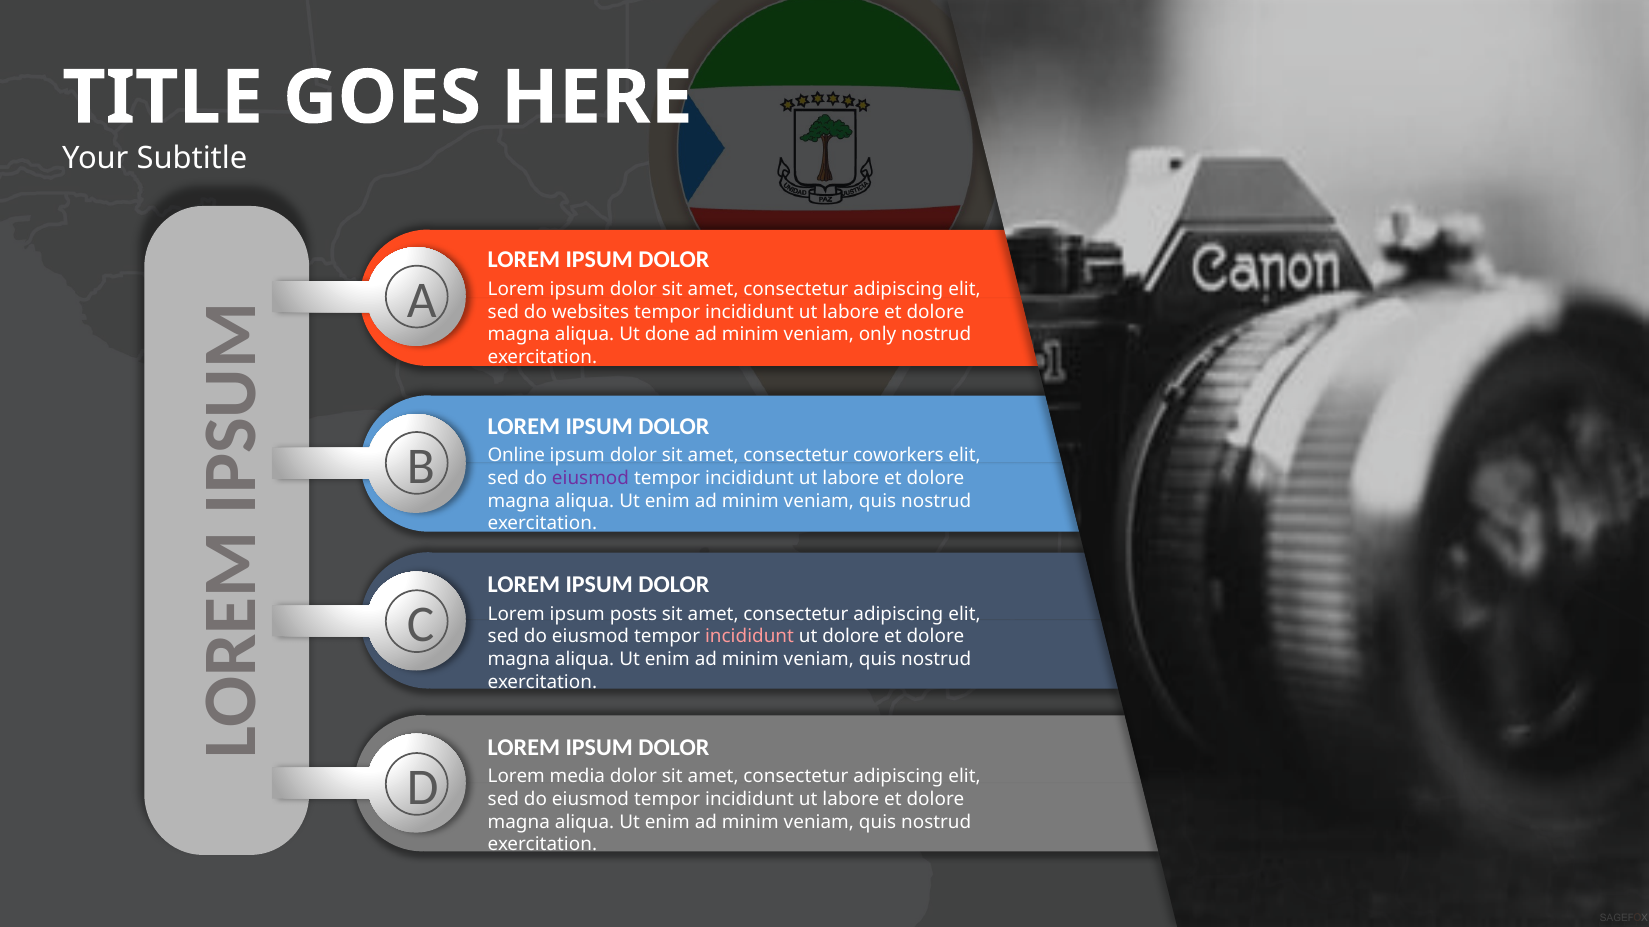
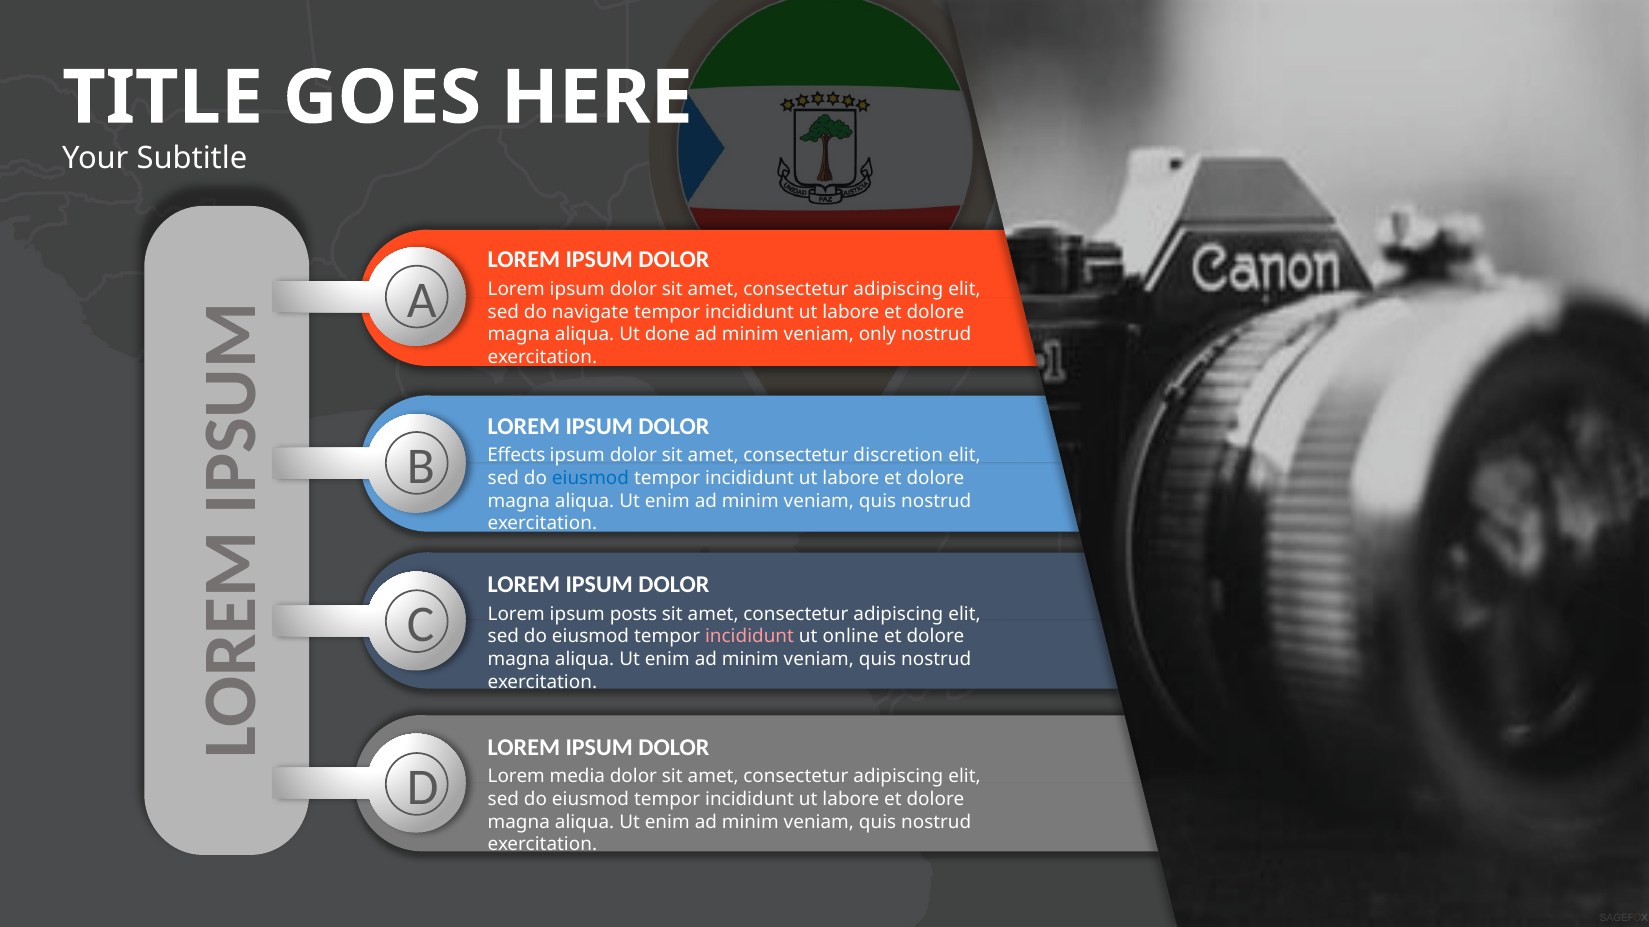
websites: websites -> navigate (590, 312)
Online: Online -> Effects (516, 456)
coworkers: coworkers -> discretion (898, 456)
eiusmod colour: purple -> blue (590, 479)
ut dolore: dolore -> online (851, 637)
